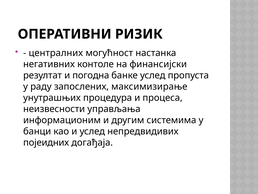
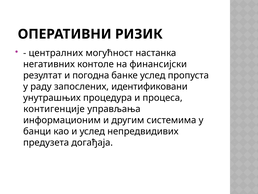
максимизирање: максимизирање -> идентификовани (149, 86)
неизвесности: неизвесности -> контигенције (54, 109)
појеидних: појеидних -> предузета (46, 142)
